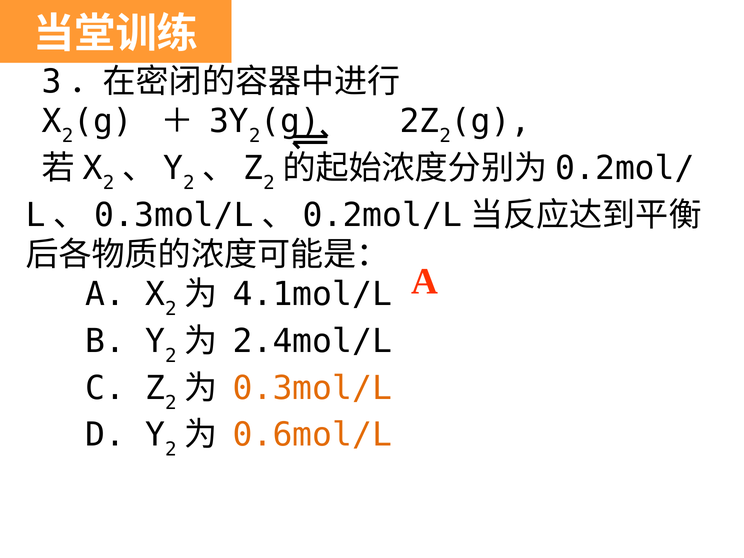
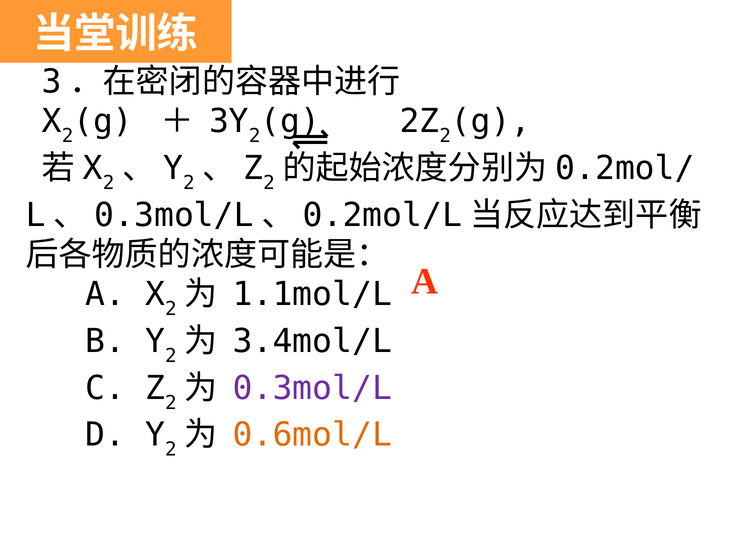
4.1mol/L: 4.1mol/L -> 1.1mol/L (312, 295)
2.4mol/L: 2.4mol/L -> 3.4mol/L (312, 341)
0.3mol/L colour: orange -> purple (312, 388)
